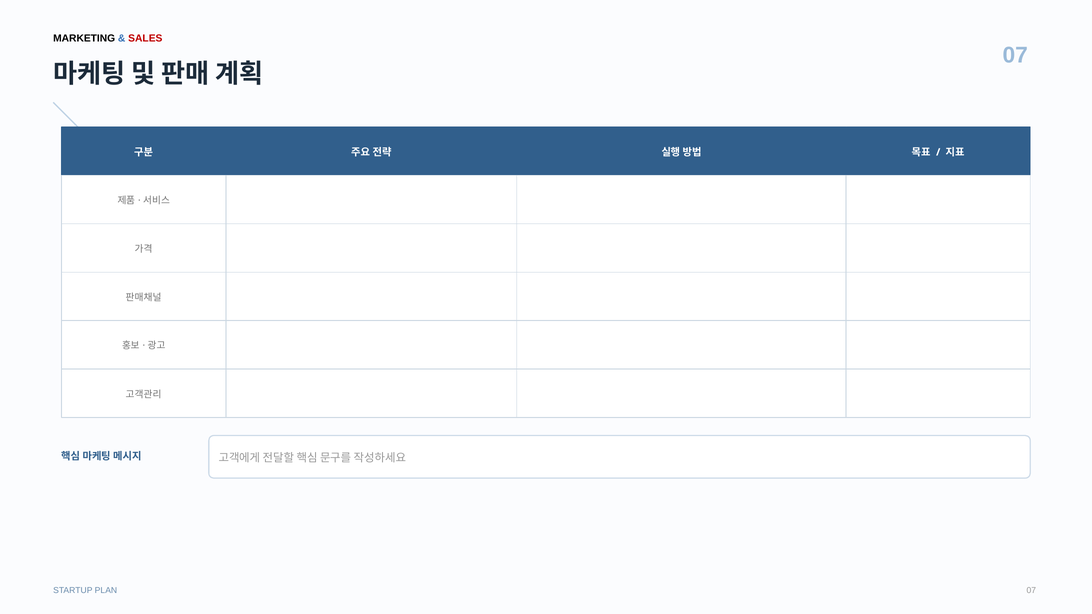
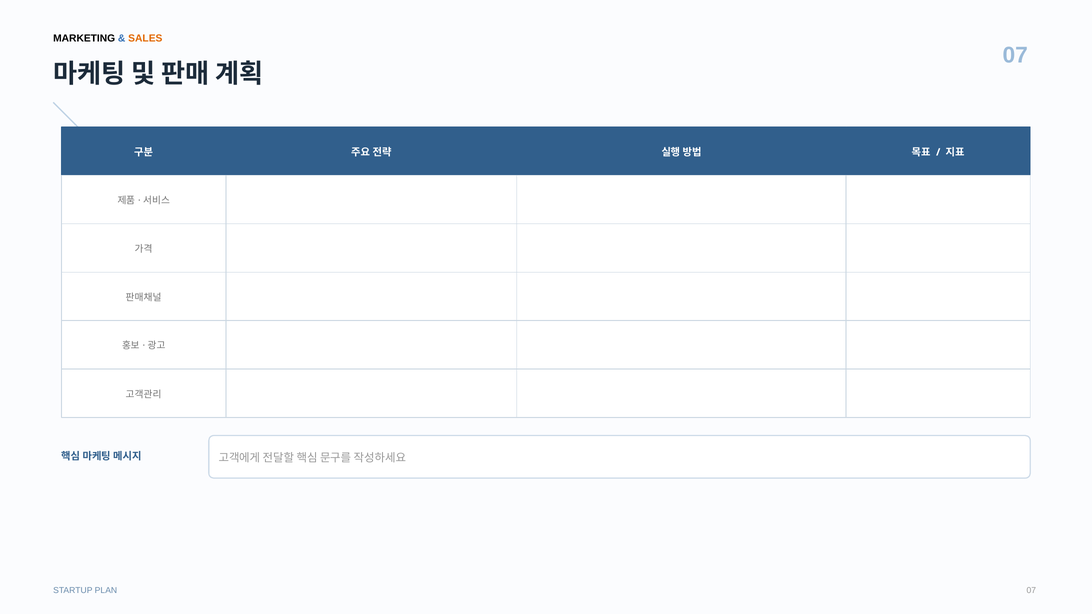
SALES colour: red -> orange (145, 38)
